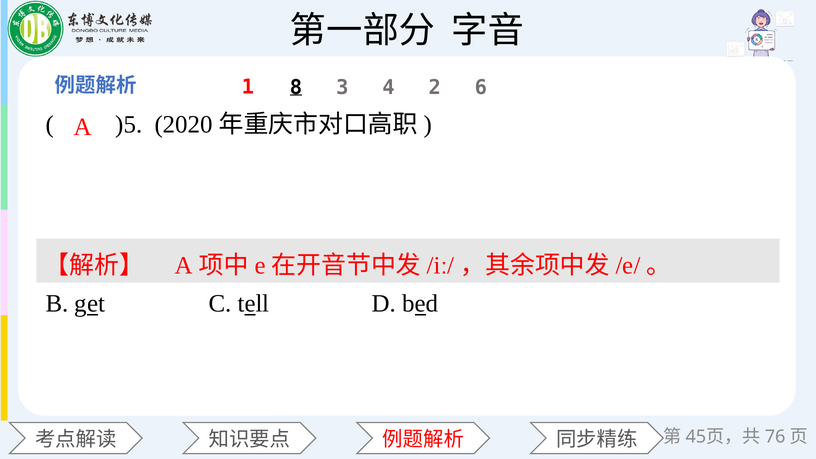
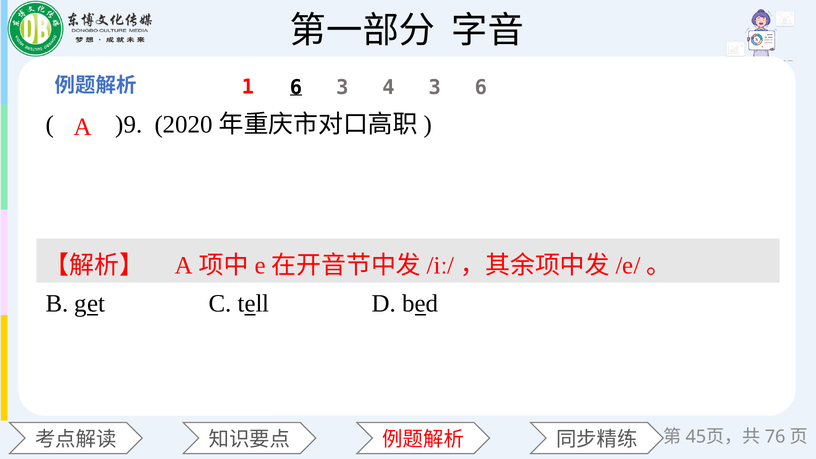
1 8: 8 -> 6 (296, 87)
4 2: 2 -> 3 (435, 88)
)5: )5 -> )9 (129, 124)
